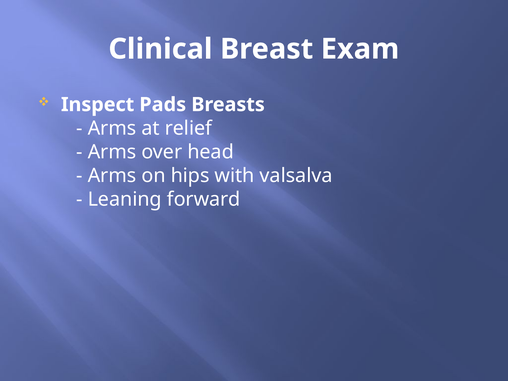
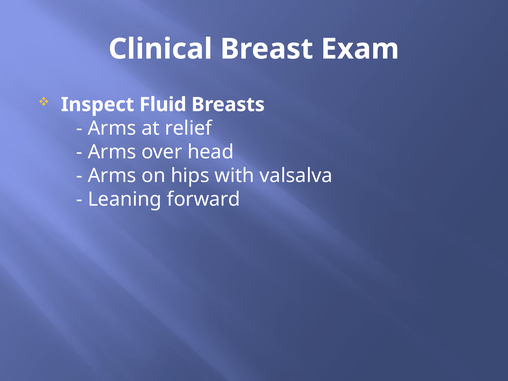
Pads: Pads -> Fluid (163, 105)
